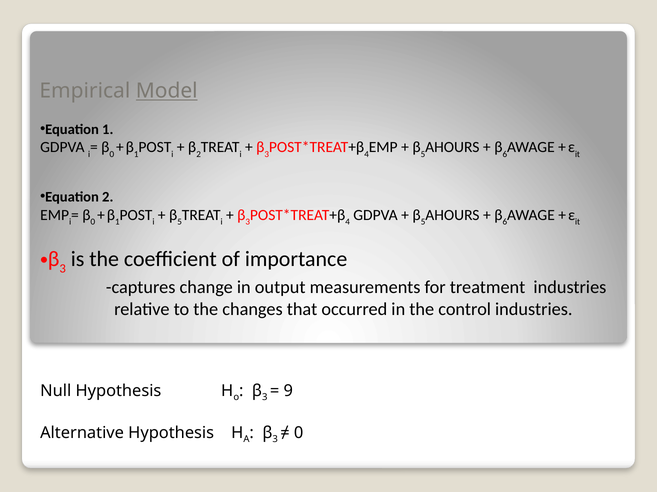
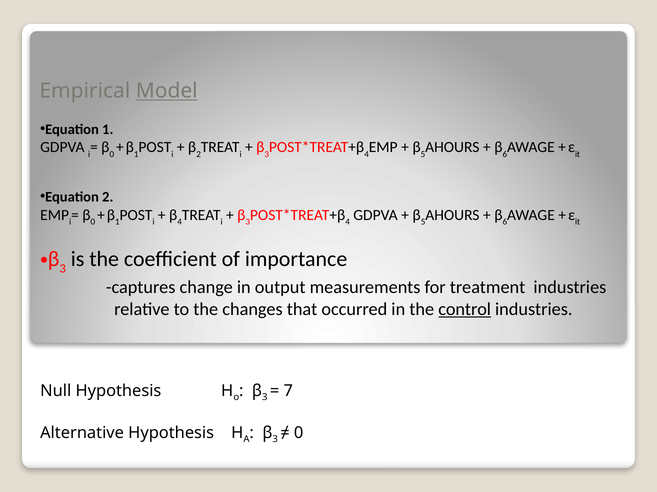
5: 5 -> 4 (180, 222)
control underline: none -> present (465, 310)
9: 9 -> 7 (288, 391)
